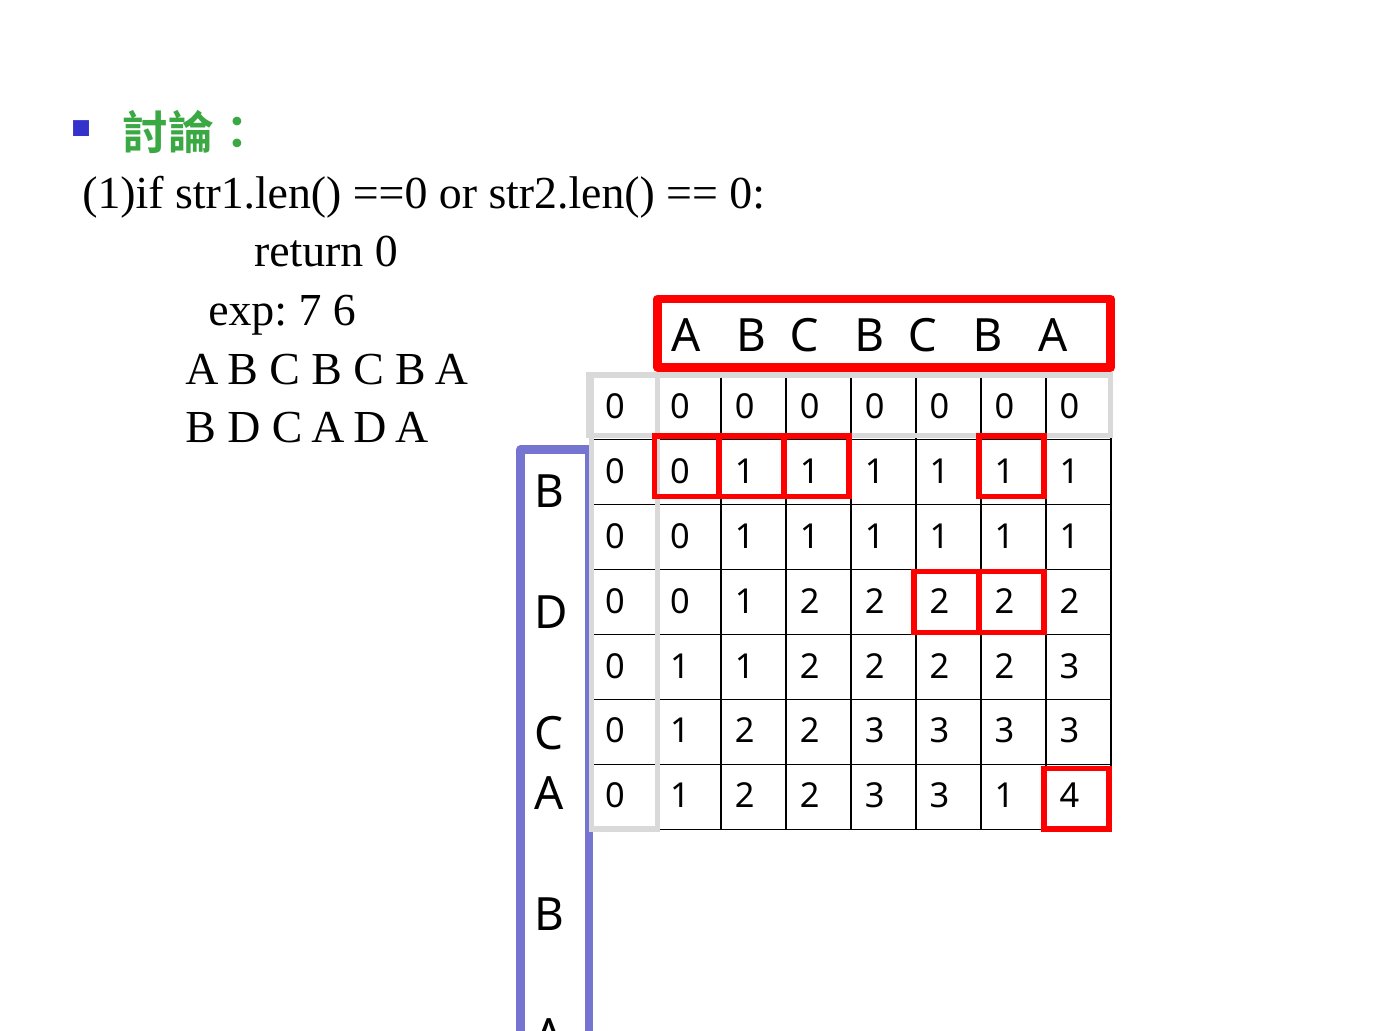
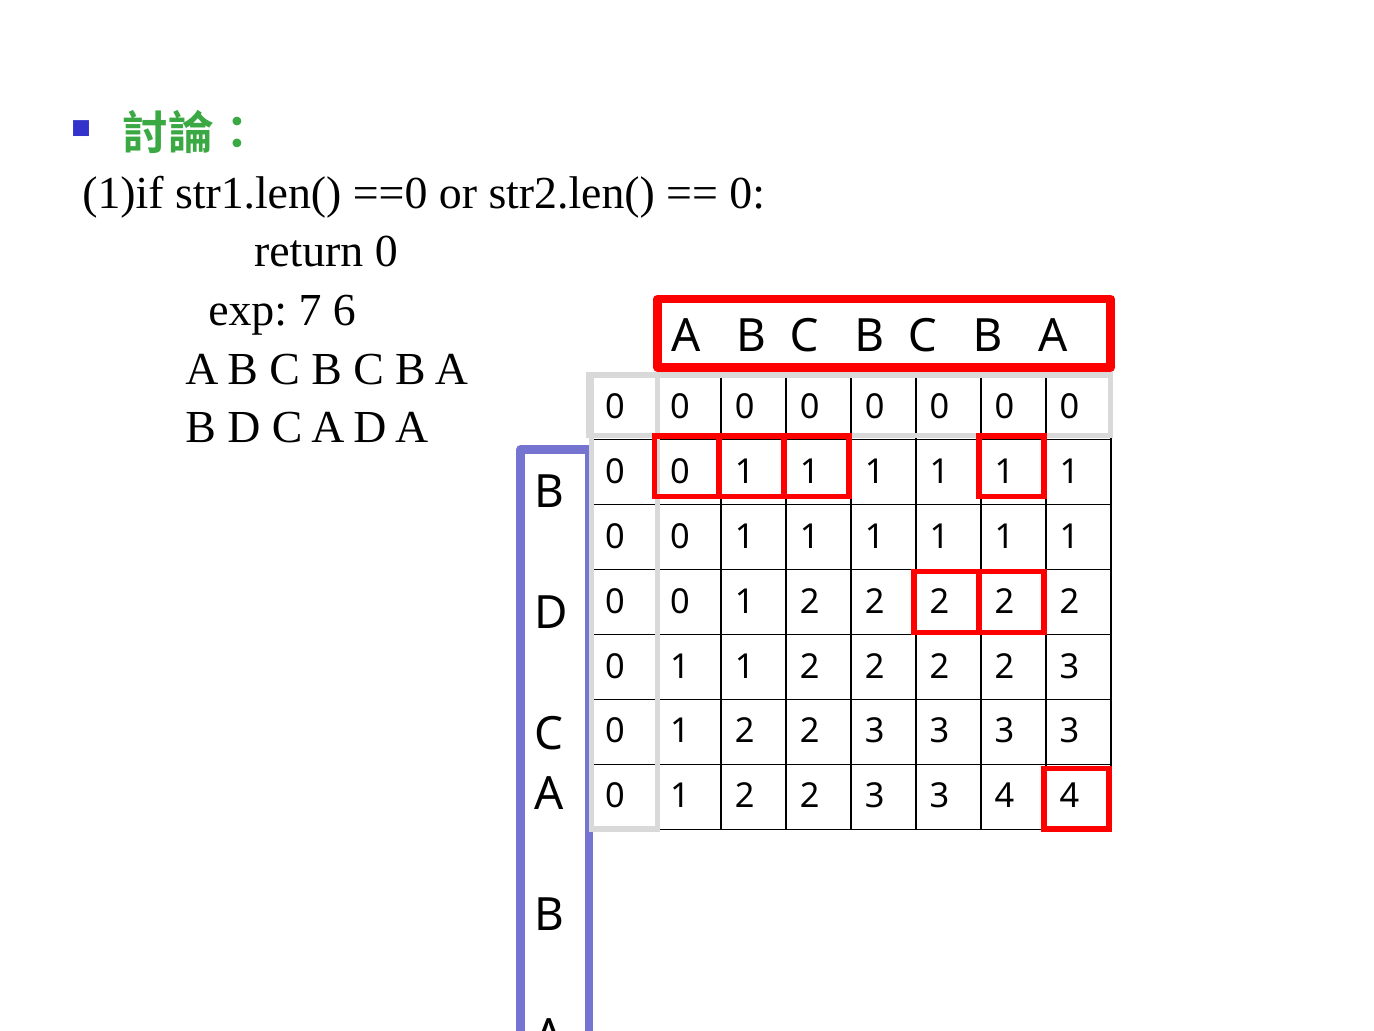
3 1: 1 -> 4 (1004, 796)
